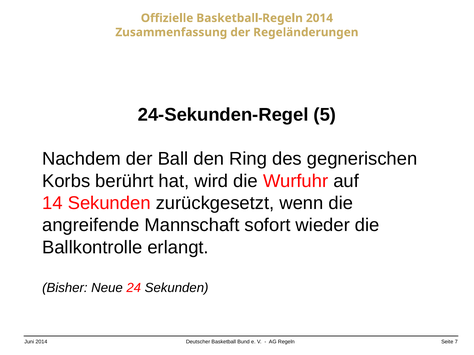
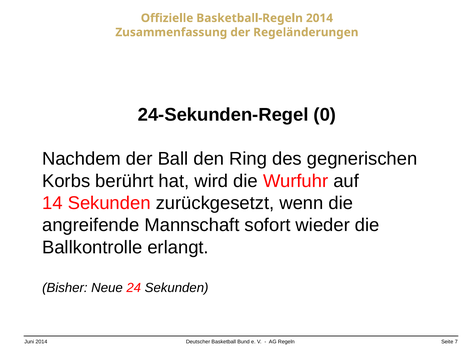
5: 5 -> 0 (325, 115)
